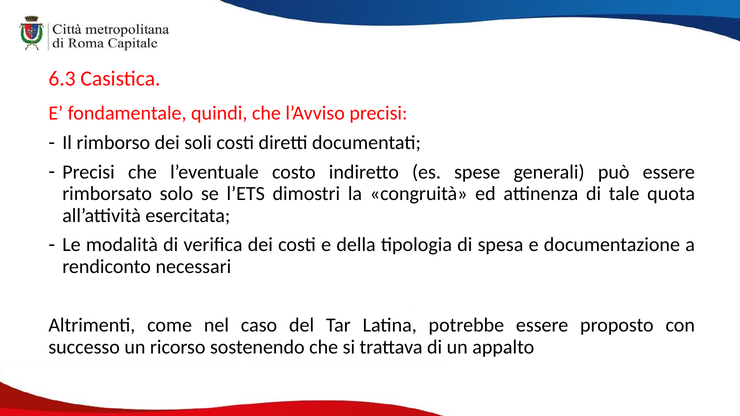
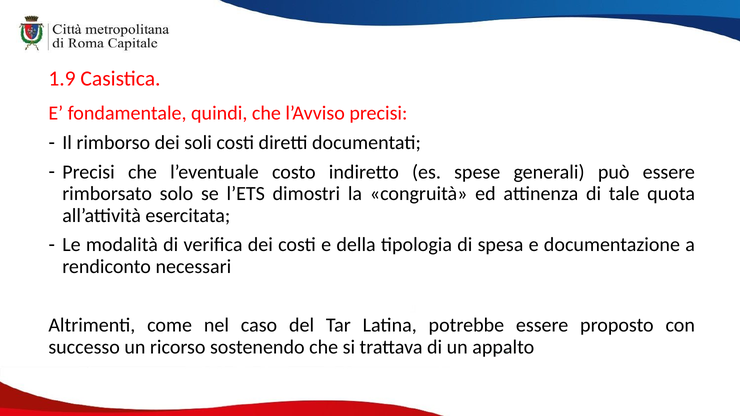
6.3: 6.3 -> 1.9 (62, 79)
